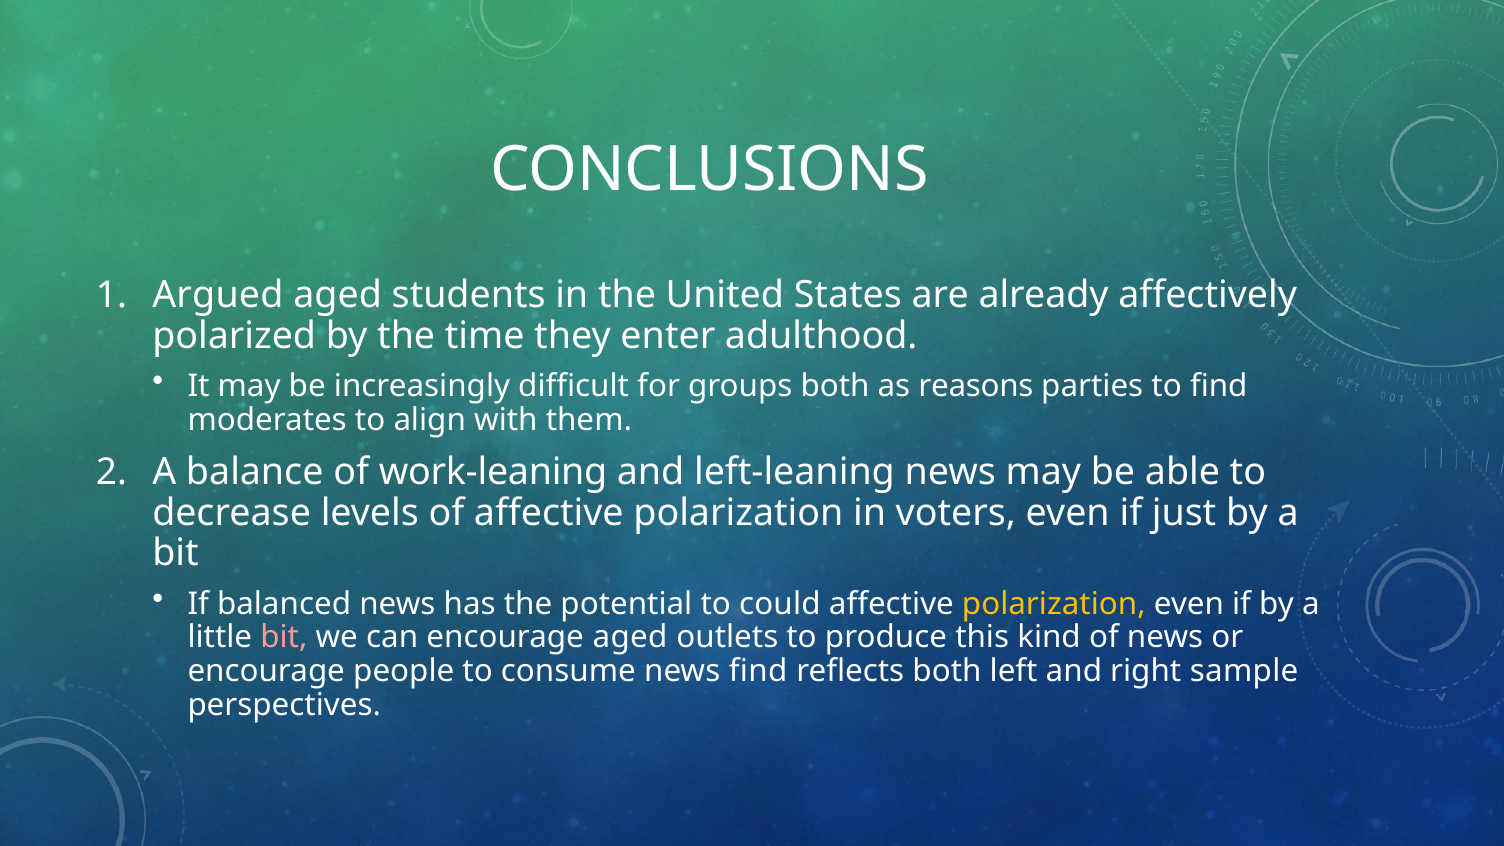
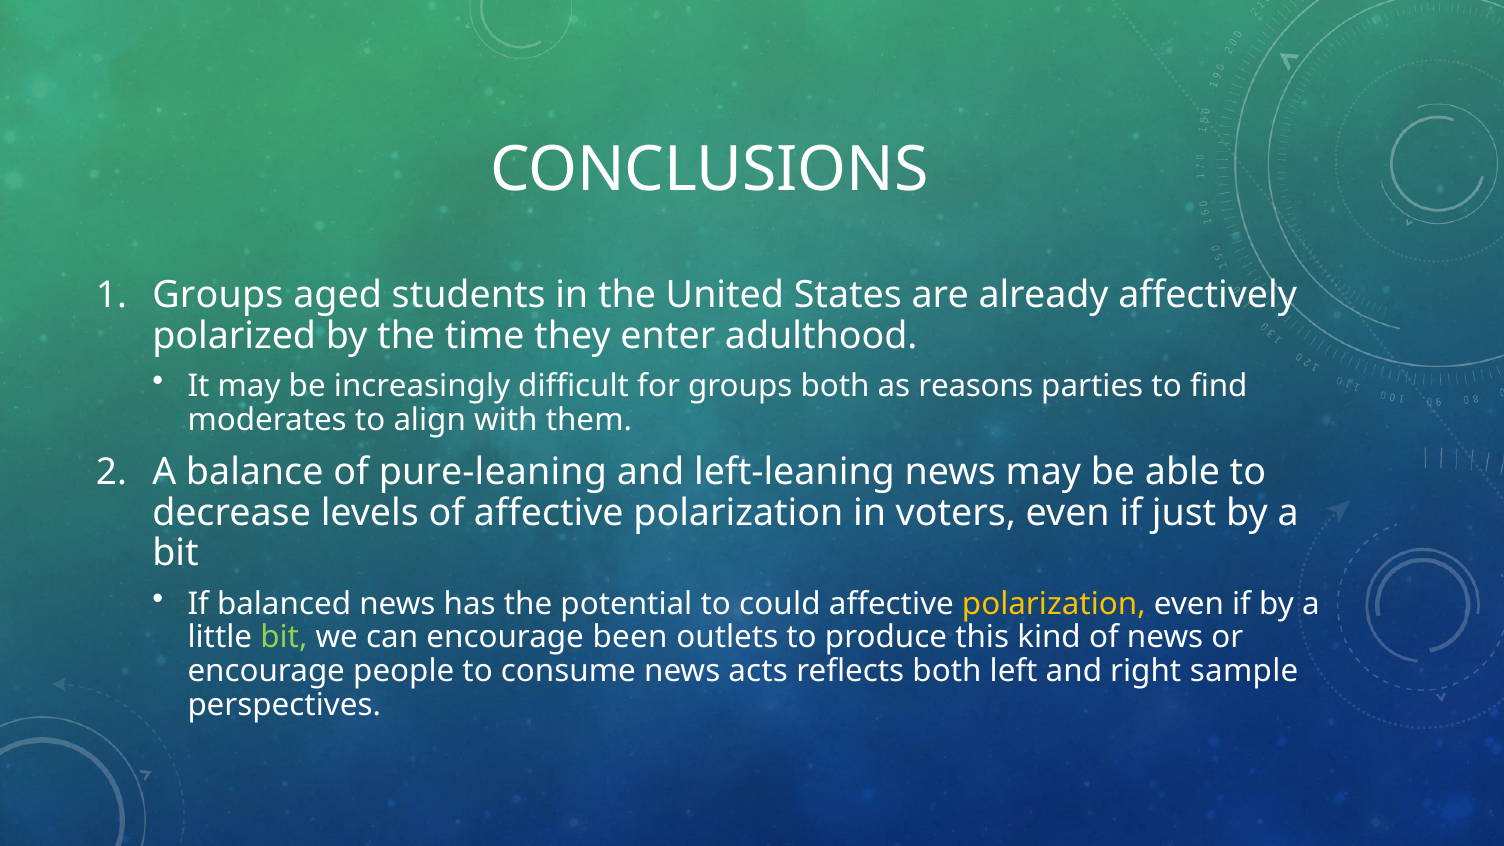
Argued: Argued -> Groups (218, 295)
work-leaning: work-leaning -> pure-leaning (493, 472)
bit colour: pink -> light green (284, 638)
encourage aged: aged -> been (630, 638)
news find: find -> acts (758, 671)
